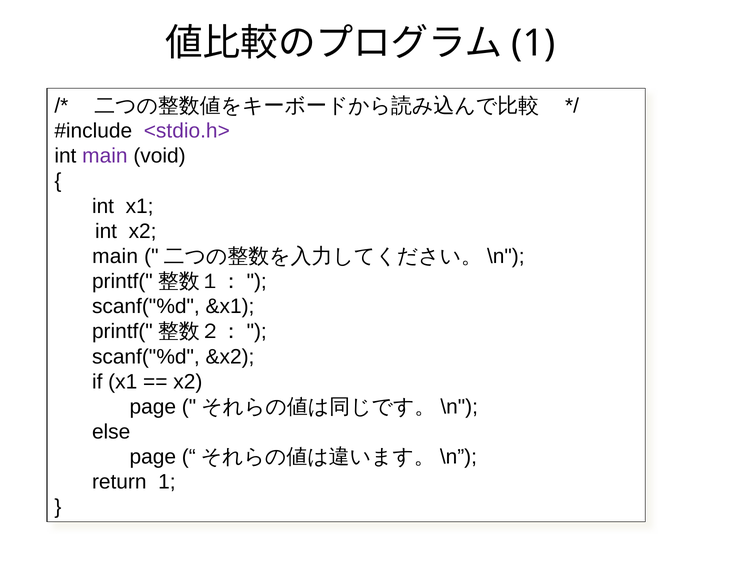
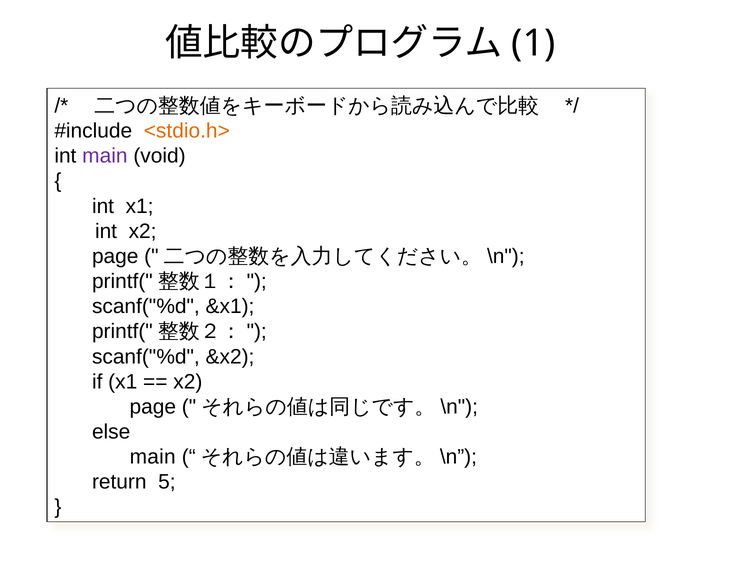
<stdio.h> colour: purple -> orange (187, 131)
main: main -> page (115, 256)
page: page -> main (153, 457)
return 1: 1 -> 5 (167, 482)
